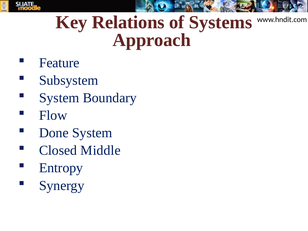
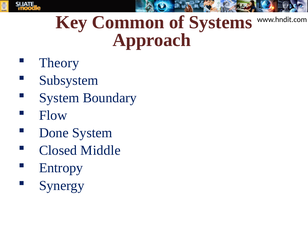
Relations: Relations -> Common (128, 22)
Feature: Feature -> Theory (59, 63)
